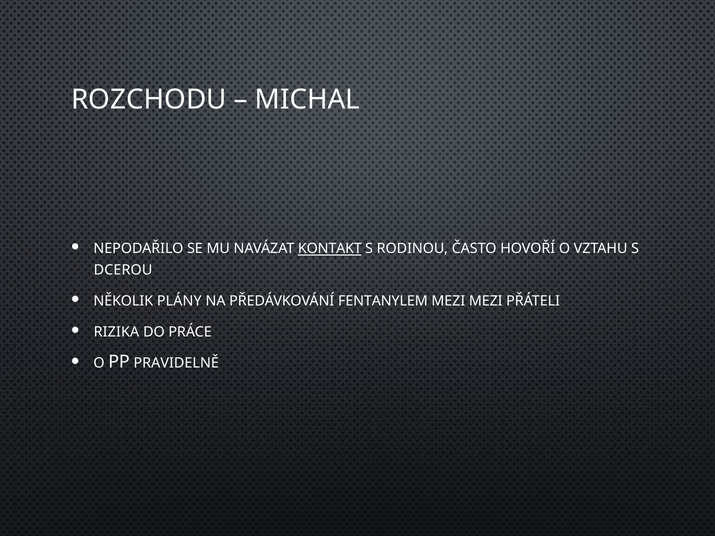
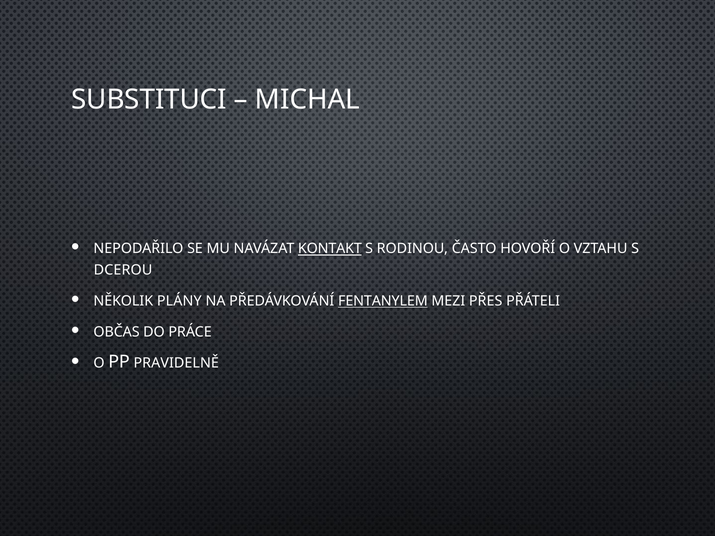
ROZCHODU: ROZCHODU -> SUBSTITUCI (149, 100)
FENTANYLEM underline: none -> present (383, 301)
MEZI MEZI: MEZI -> PŘES (486, 301)
RIZIKA: RIZIKA -> OBČAS (117, 332)
